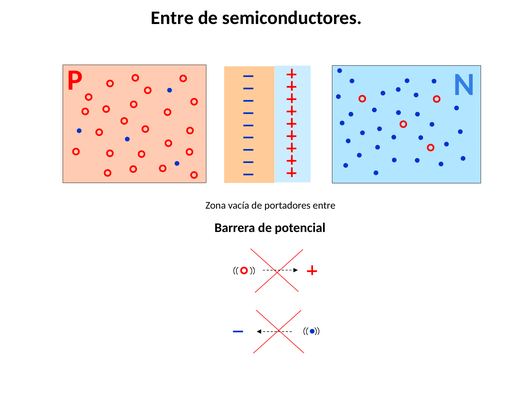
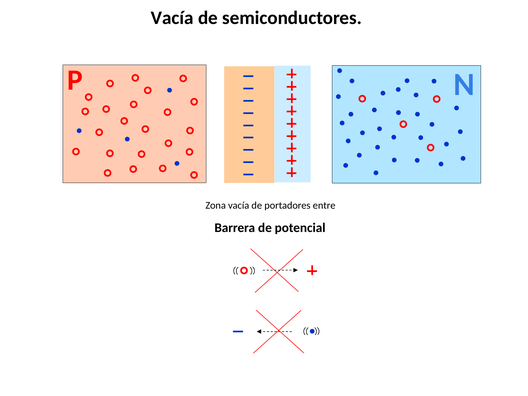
Entre: Entre -> Vacía (172, 18)
